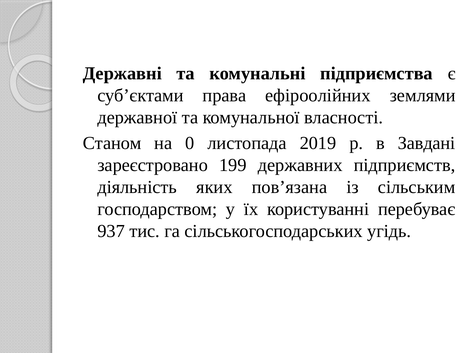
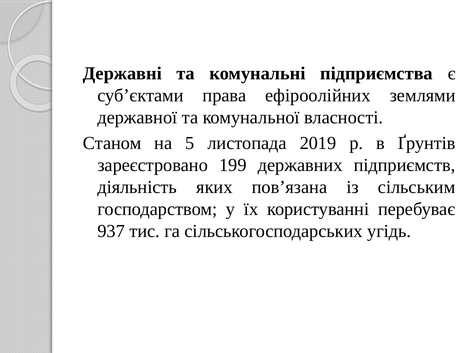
0: 0 -> 5 (190, 143)
Завдані: Завдані -> Ґрунтів (427, 143)
